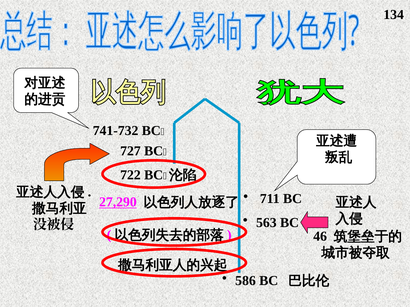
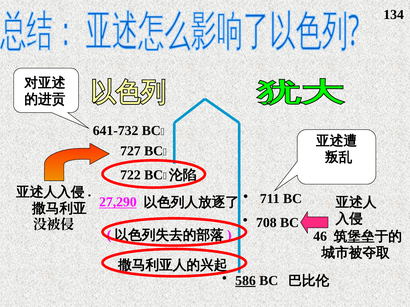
741-732: 741-732 -> 641-732 (116, 131)
563: 563 -> 708 (266, 223)
586 underline: none -> present (246, 281)
